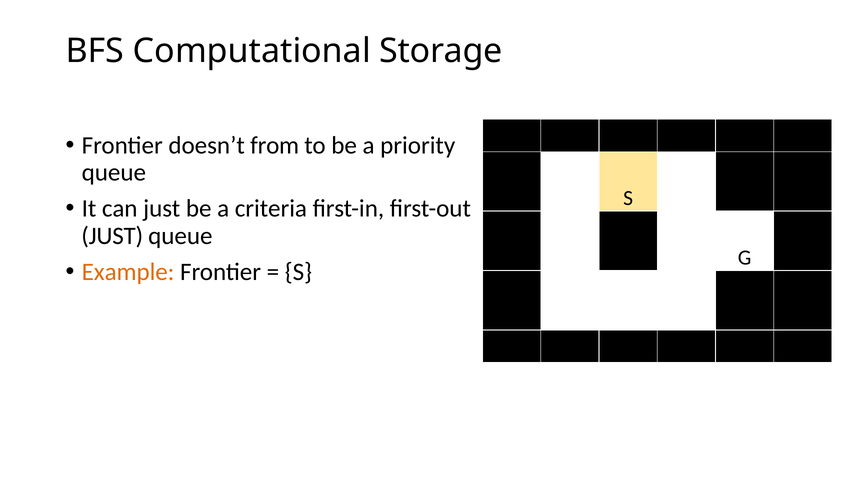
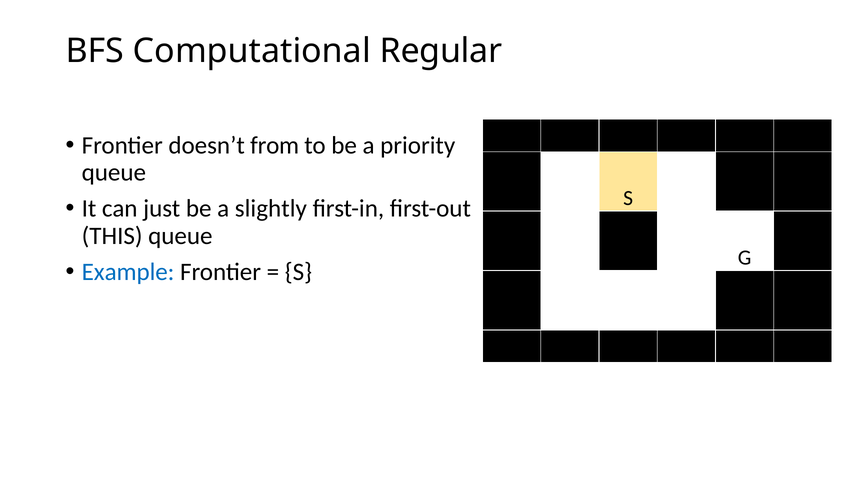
Storage: Storage -> Regular (441, 51)
criteria: criteria -> slightly (271, 209)
JUST: JUST -> THIS (112, 236)
Example colour: orange -> blue (128, 272)
